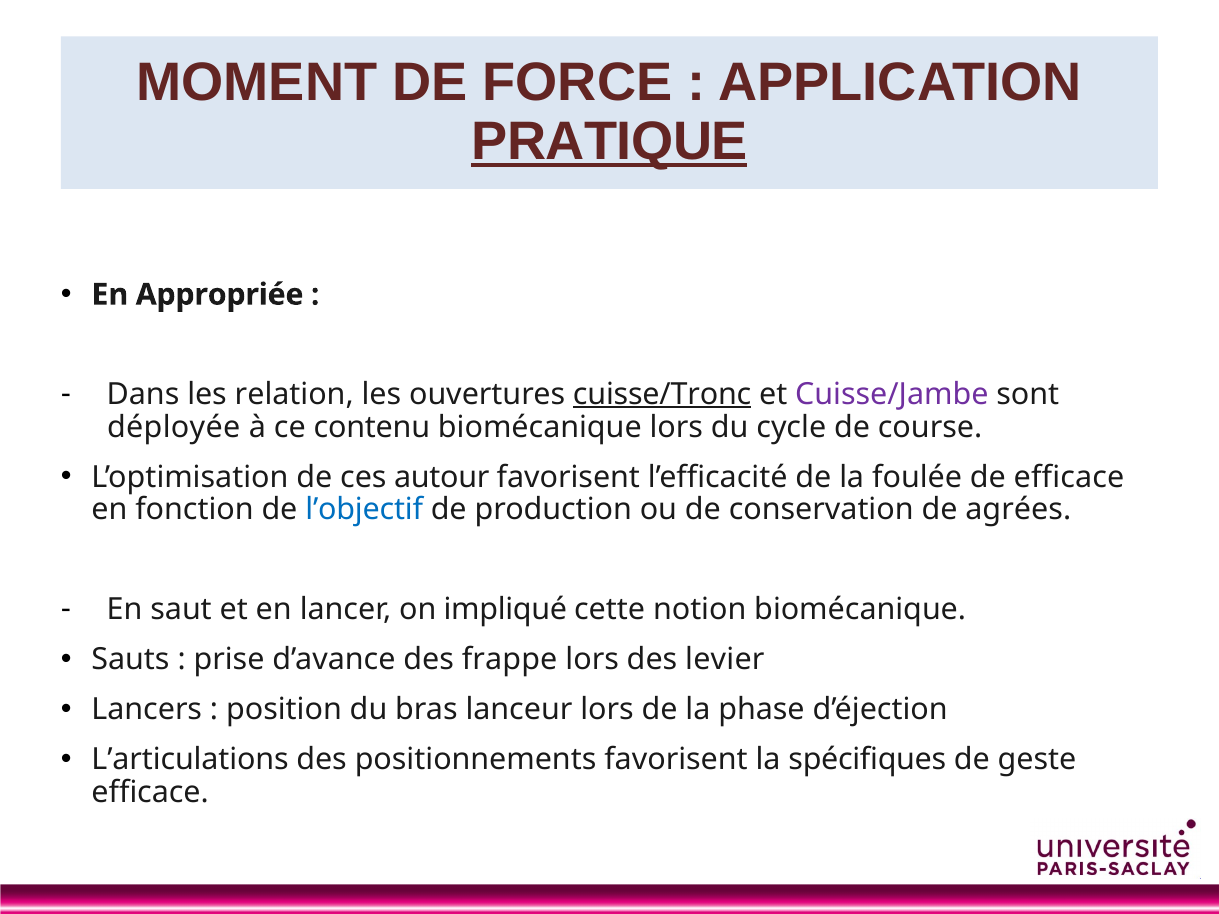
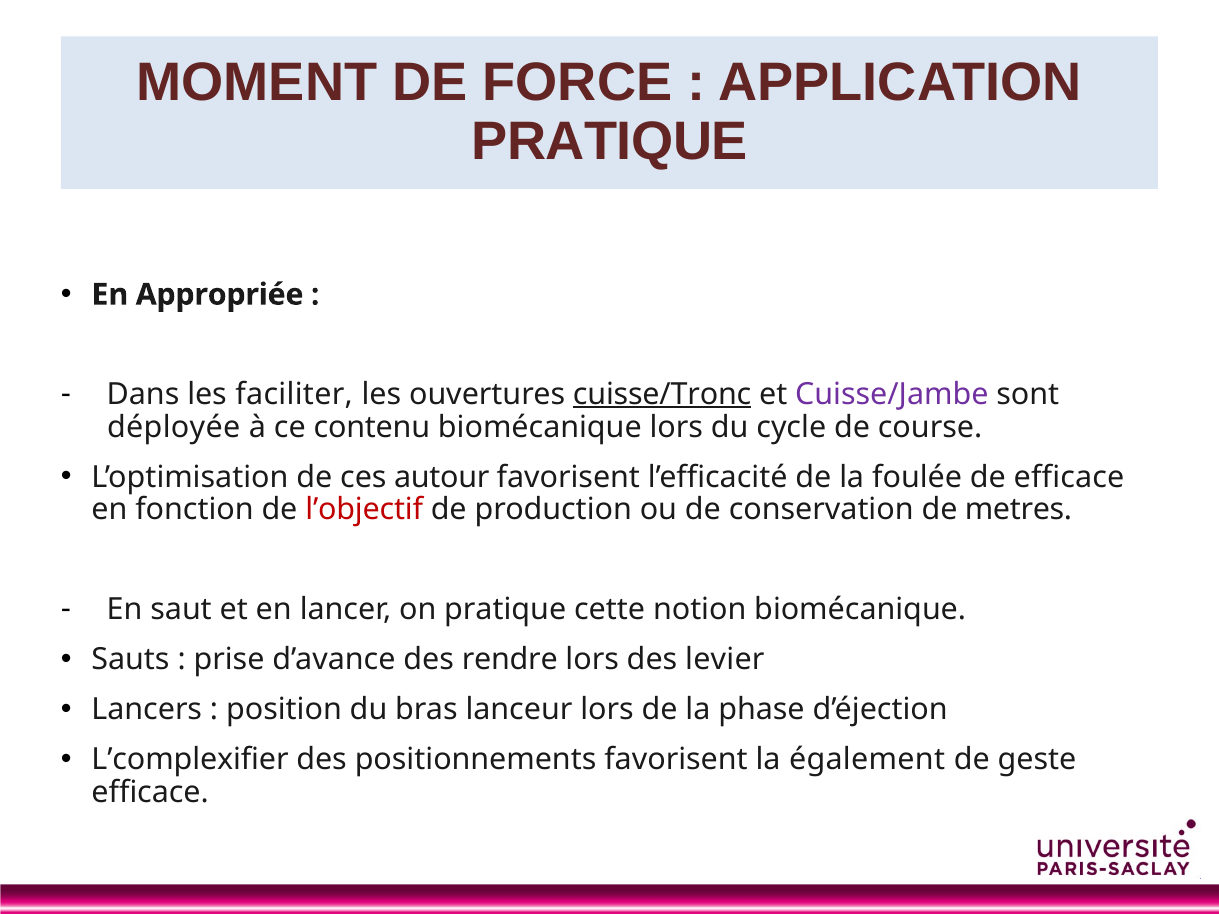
PRATIQUE underline: present -> none (610, 142)
relation: relation -> faciliter (294, 394)
l’objectif colour: blue -> red (364, 510)
agrées: agrées -> metres (1018, 510)
on impliqué: impliqué -> pratique (505, 610)
frappe: frappe -> rendre (510, 660)
L’articulations: L’articulations -> L’complexifier (190, 759)
spécifiques: spécifiques -> également (867, 759)
